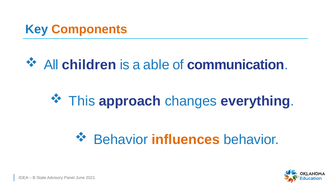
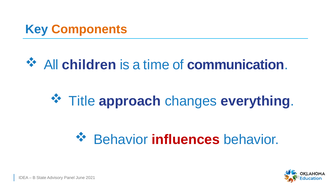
able: able -> time (156, 65)
This: This -> Title (82, 101)
influences colour: orange -> red (186, 140)
